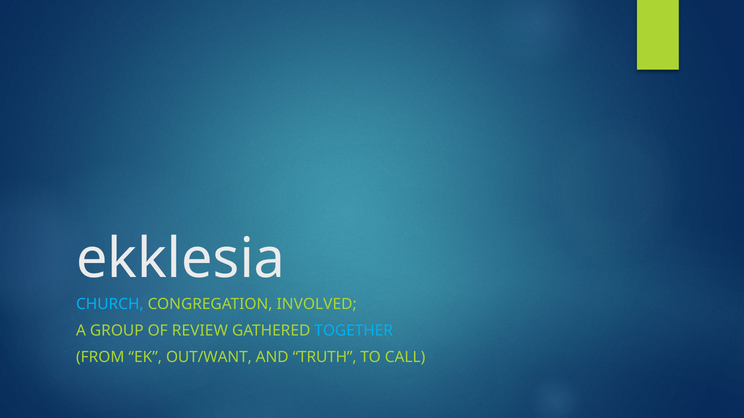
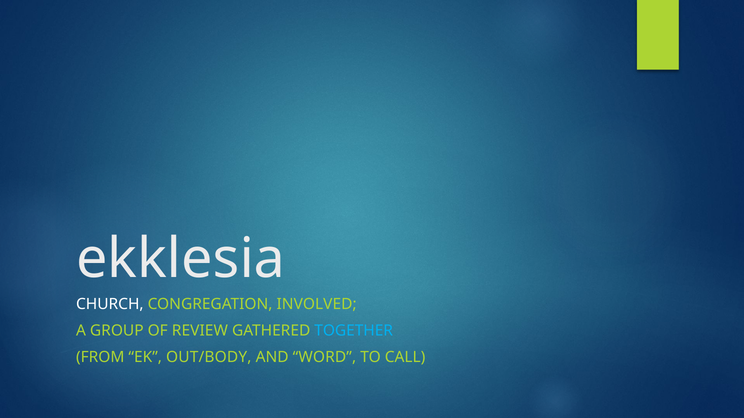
CHURCH colour: light blue -> white (110, 305)
OUT/WANT: OUT/WANT -> OUT/BODY (209, 357)
TRUTH: TRUTH -> WORD (324, 357)
